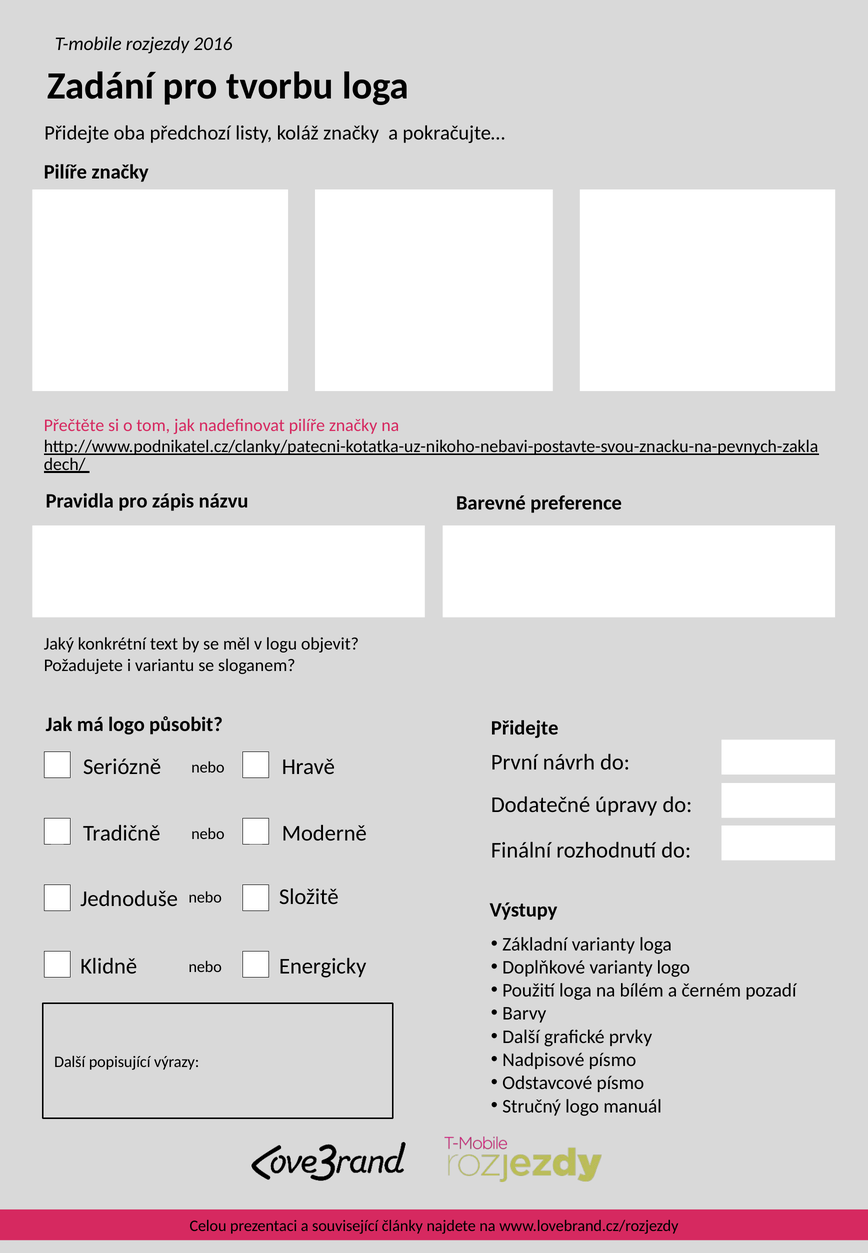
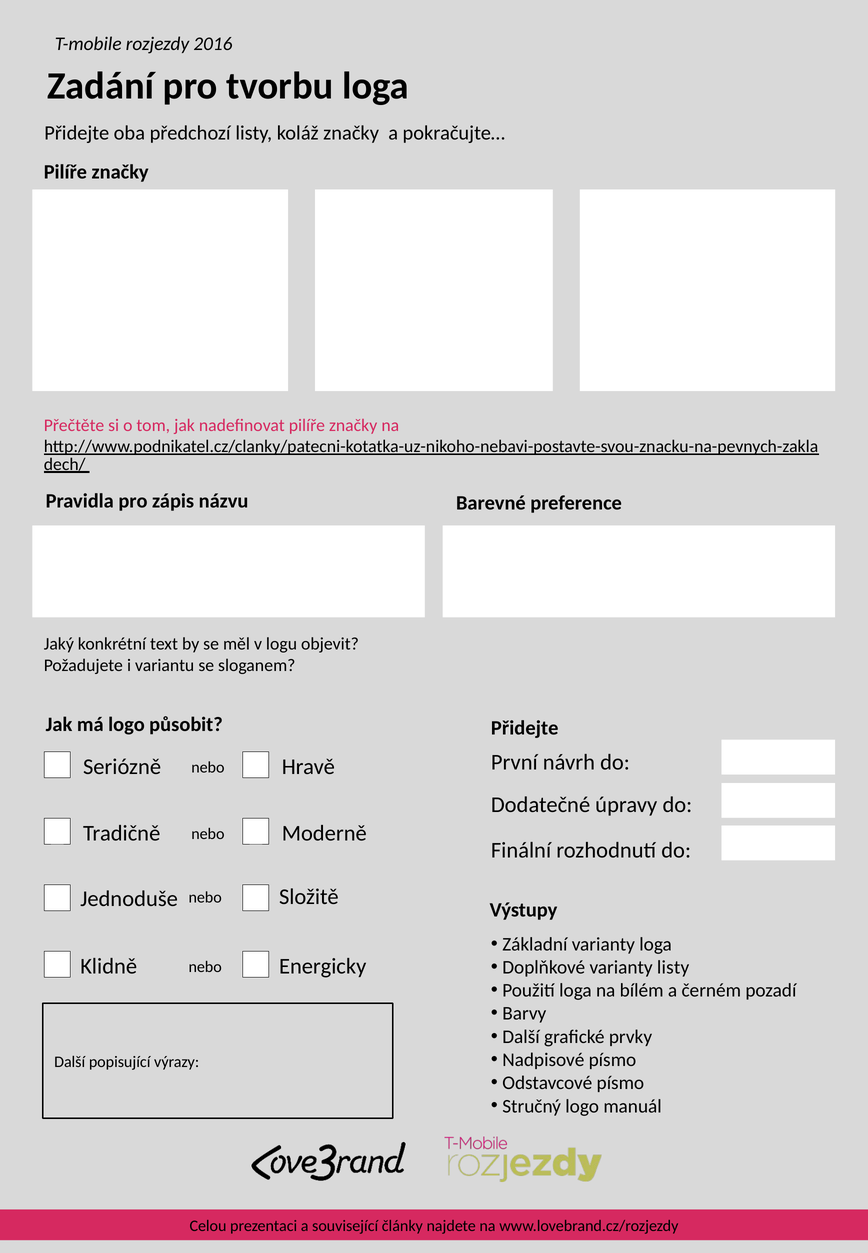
varianty logo: logo -> listy (673, 968)
